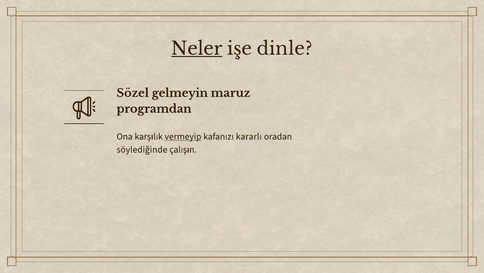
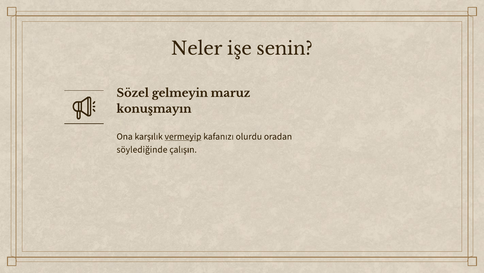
Neler underline: present -> none (197, 49)
dinle: dinle -> senin (285, 49)
programdan: programdan -> konuşmayın (154, 109)
kararlı: kararlı -> olurdu (249, 136)
